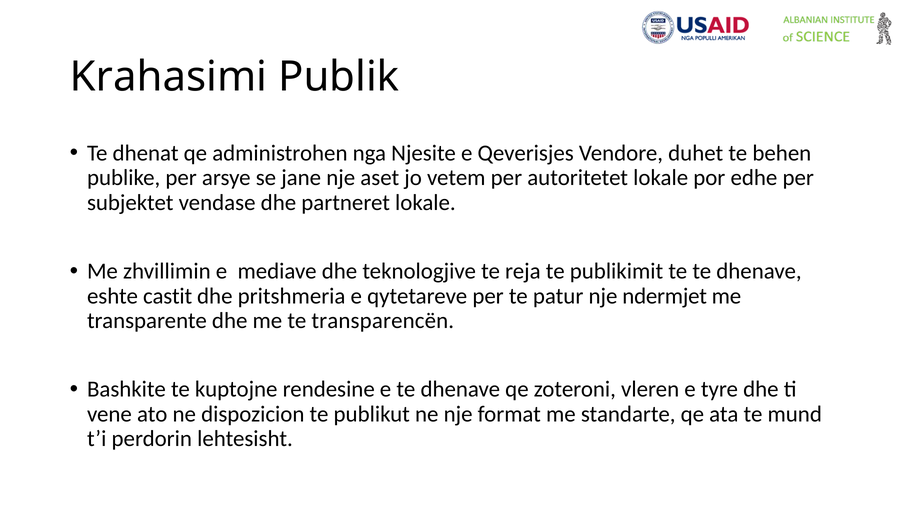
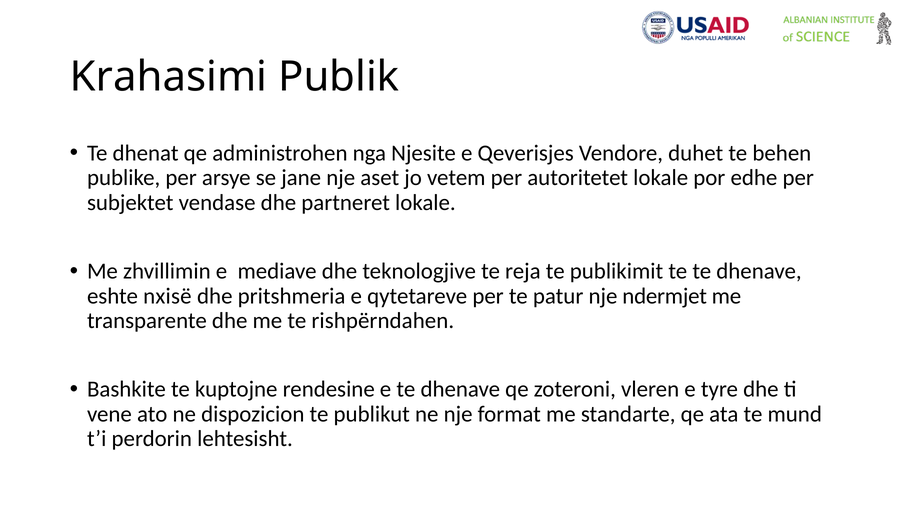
castit: castit -> nxisë (167, 296)
transparencën: transparencën -> rishpërndahen (383, 320)
